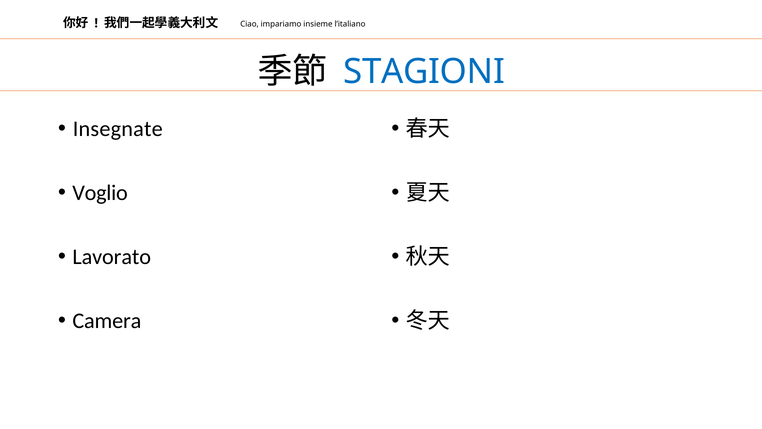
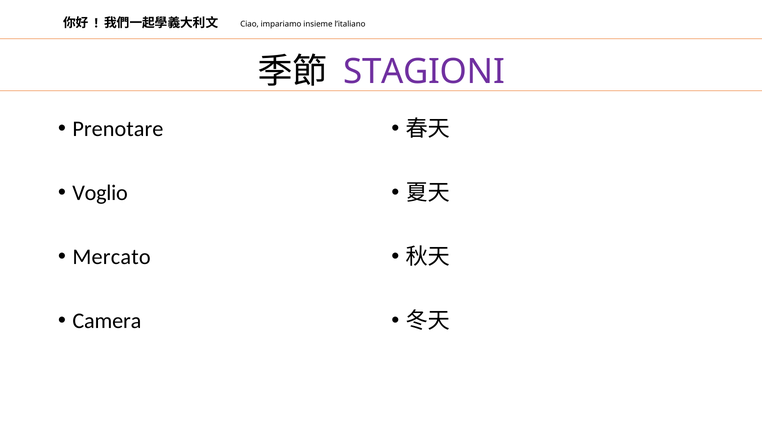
STAGIONI colour: blue -> purple (424, 72)
Insegnate: Insegnate -> Prenotare (118, 129)
Lavorato: Lavorato -> Mercato (112, 257)
